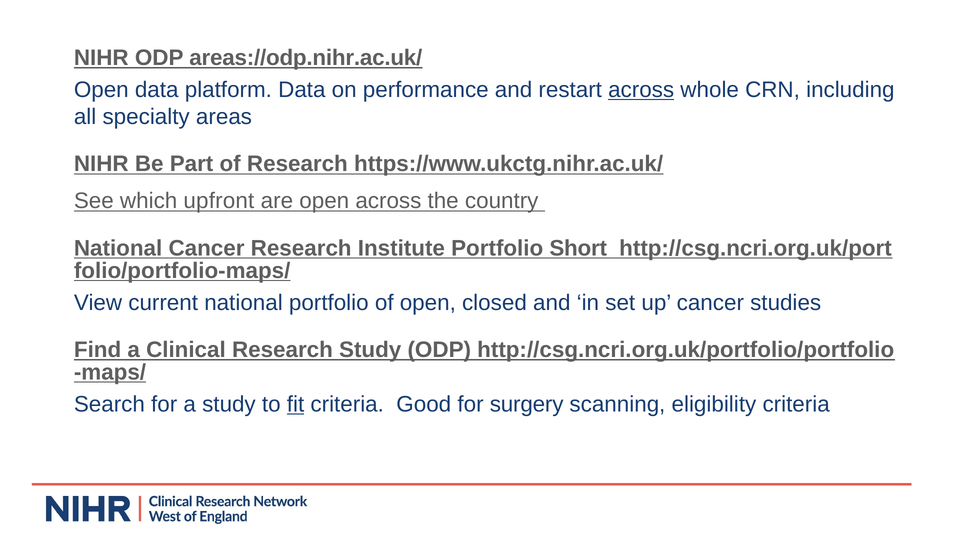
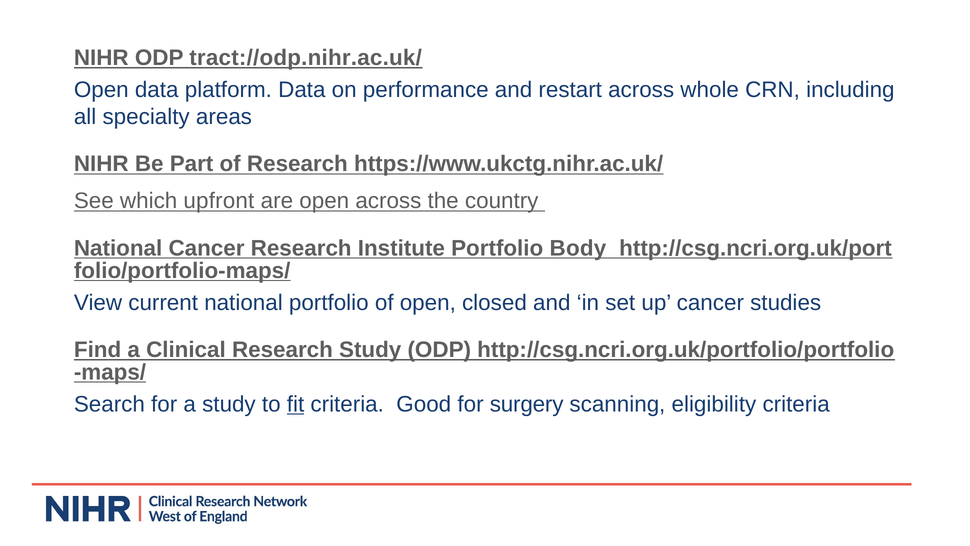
areas://odp.nihr.ac.uk/: areas://odp.nihr.ac.uk/ -> tract://odp.nihr.ac.uk/ (306, 58)
across underline: present -> none (641, 90)
Short: Short -> Body (578, 248)
